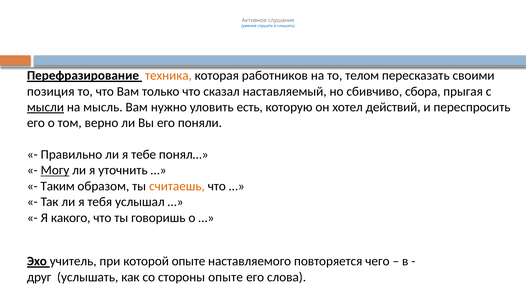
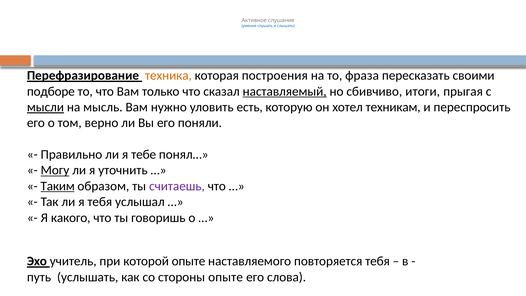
работников: работников -> построения (275, 76)
телом: телом -> фраза (362, 76)
позиция: позиция -> подборе (51, 91)
наставляемый underline: none -> present (285, 91)
сбора: сбора -> итоги (423, 91)
действий: действий -> техникам (393, 107)
Таким underline: none -> present (58, 186)
считаешь colour: orange -> purple (177, 186)
повторяется чего: чего -> тебя (378, 261)
друг: друг -> путь (39, 277)
